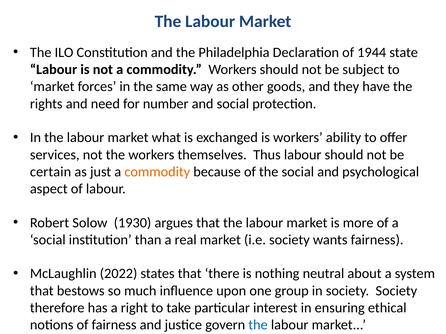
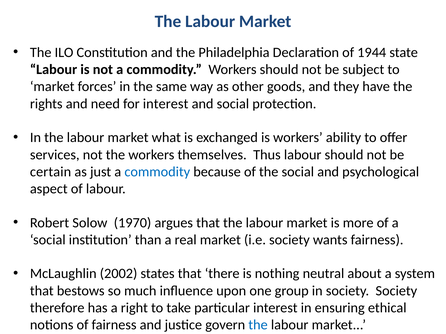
for number: number -> interest (166, 104)
commodity colour: orange -> blue (157, 172)
1930: 1930 -> 1970 (133, 223)
2022: 2022 -> 2002 (119, 274)
